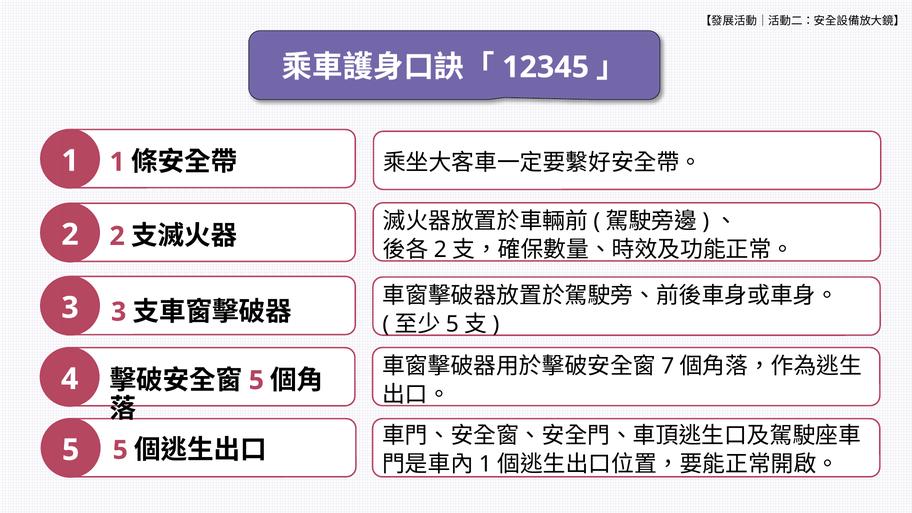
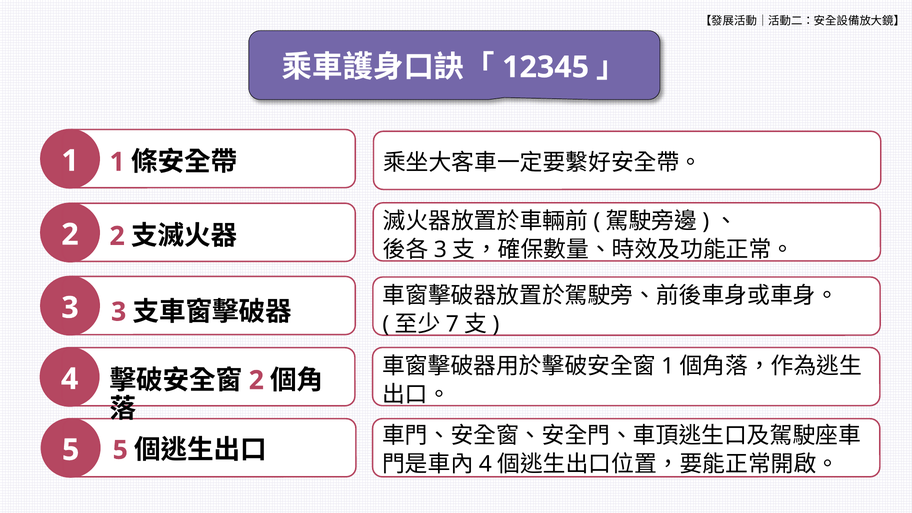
2: 2 -> 3 (440, 250)
5: 5 -> 7 (452, 324)
7: 7 -> 1 (668, 366)
5: 5 -> 2 (256, 380)
1: 1 -> 4 (485, 464)
